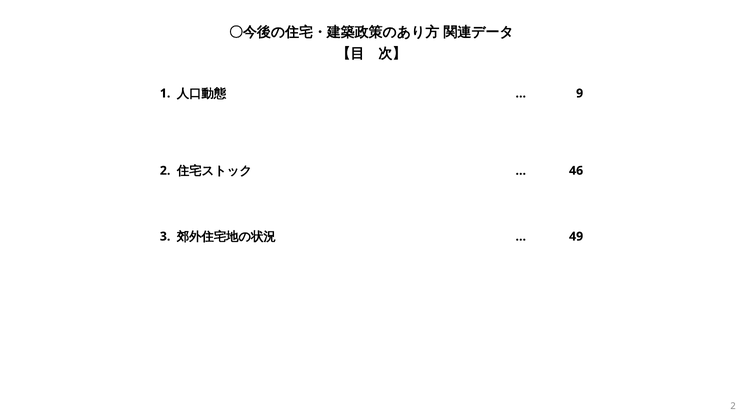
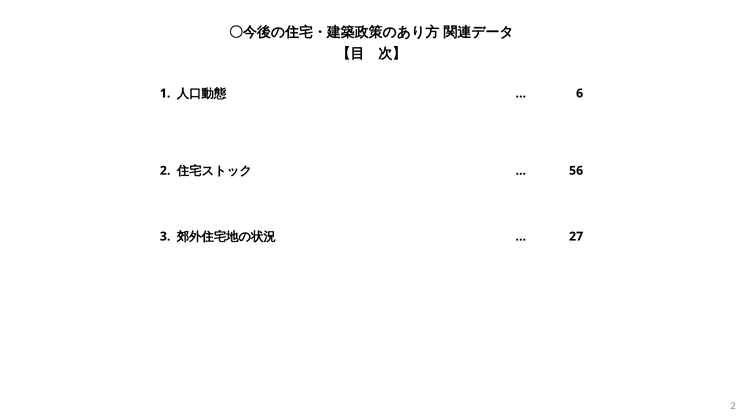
9: 9 -> 6 (580, 93)
46: 46 -> 56 (576, 171)
49: 49 -> 27 (576, 236)
